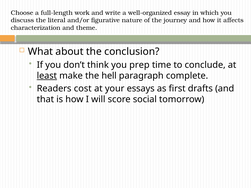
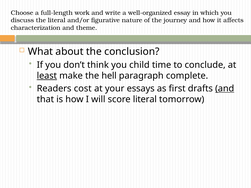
prep: prep -> child (139, 65)
and underline: none -> present (225, 89)
score social: social -> literal (145, 100)
